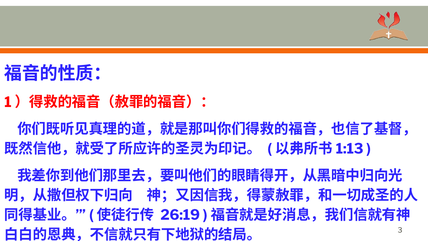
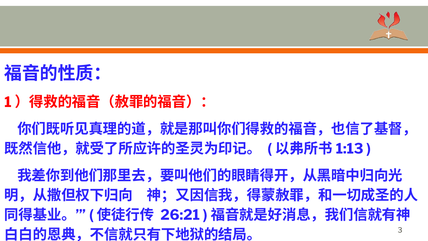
26:19: 26:19 -> 26:21 (180, 215)
